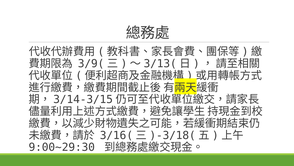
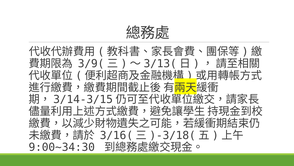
9:00~29:30: 9:00~29:30 -> 9:00~34:30 (62, 147)
